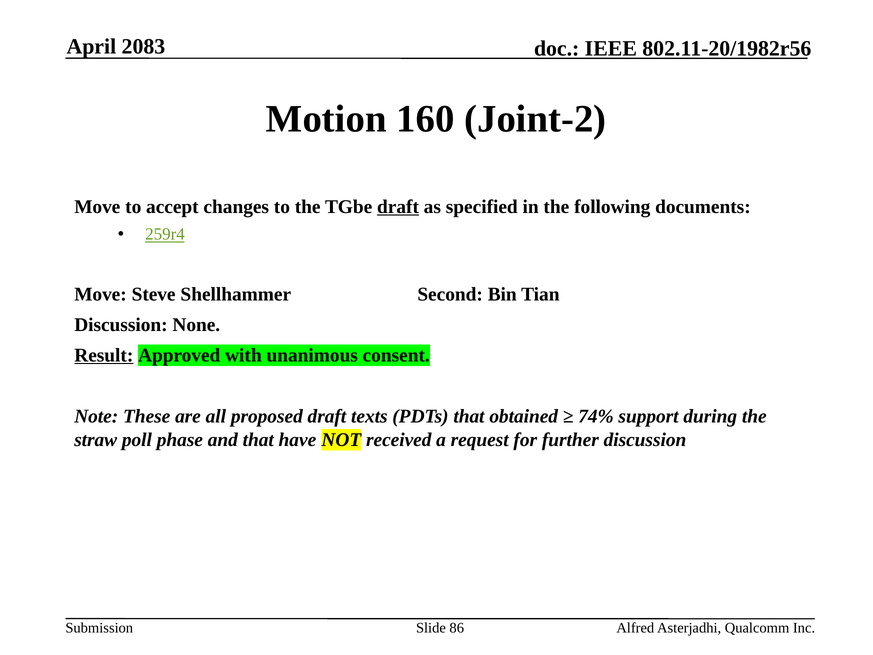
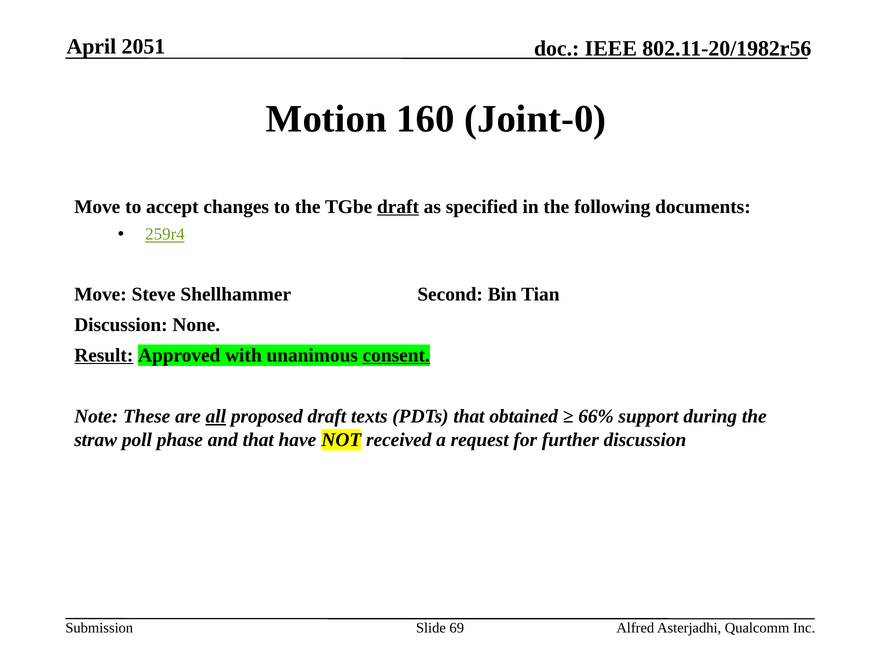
2083: 2083 -> 2051 (143, 46)
Joint-2: Joint-2 -> Joint-0 (535, 119)
consent underline: none -> present (396, 355)
all underline: none -> present (216, 416)
74%: 74% -> 66% (596, 416)
86: 86 -> 69 (457, 628)
